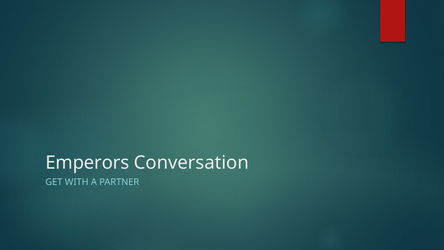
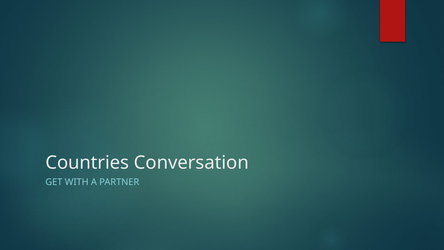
Emperors: Emperors -> Countries (87, 162)
